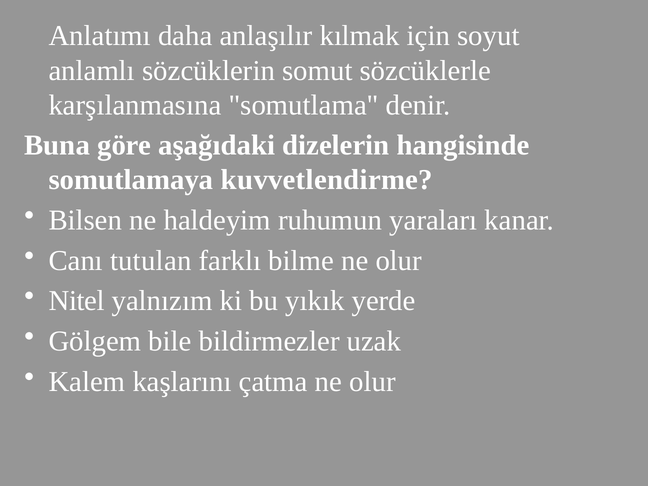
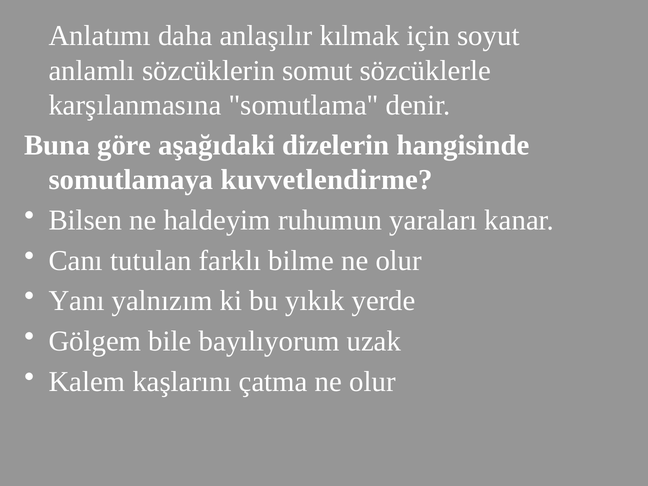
Nitel: Nitel -> Yanı (77, 301)
bildirmezler: bildirmezler -> bayılıyorum (269, 341)
